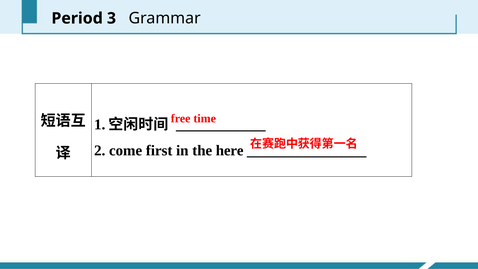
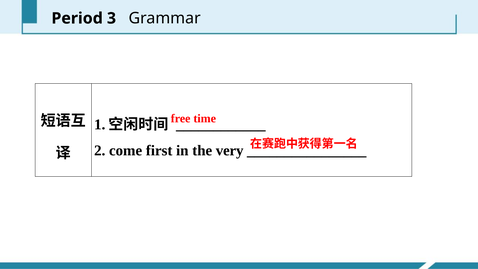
here: here -> very (230, 150)
